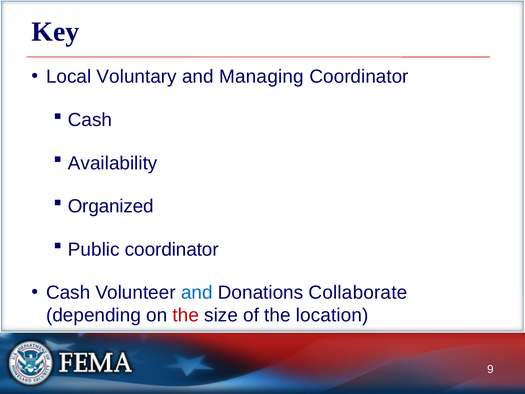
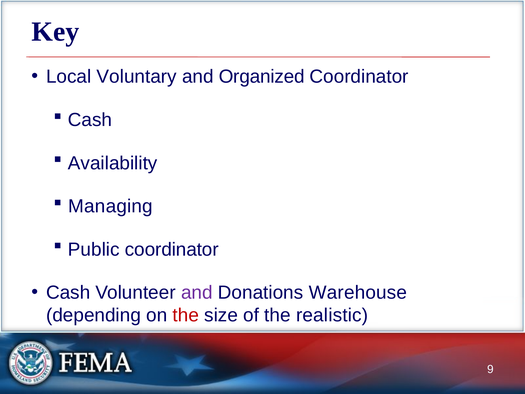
Managing: Managing -> Organized (262, 77)
Organized: Organized -> Managing (111, 206)
and colour: blue -> purple (197, 292)
Collaborate: Collaborate -> Warehouse (358, 292)
location: location -> realistic (332, 315)
